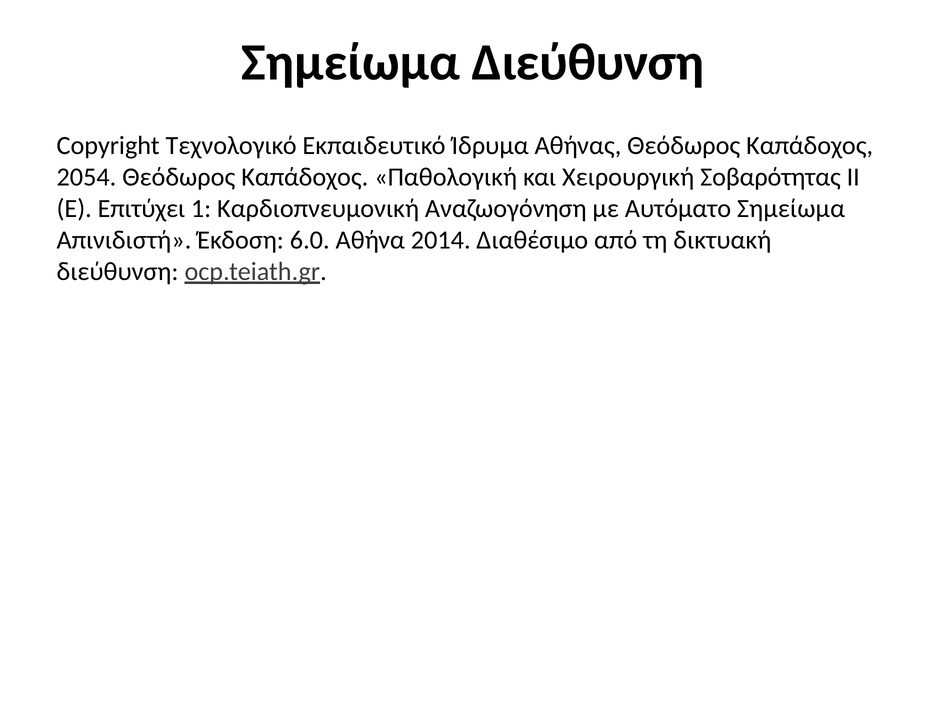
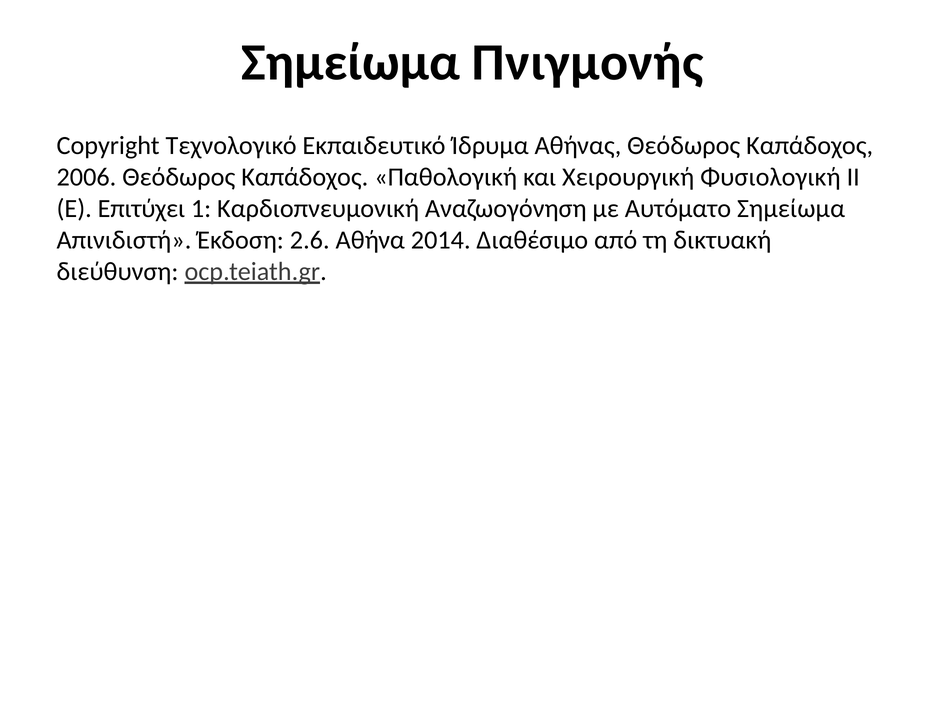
Σημείωμα Διεύθυνση: Διεύθυνση -> Πνιγμονής (588, 62)
2054: 2054 -> 2006 (86, 177)
Σοβαρότητας: Σοβαρότητας -> Φυσιολογική (770, 177)
6.0: 6.0 -> 2.6 (310, 240)
